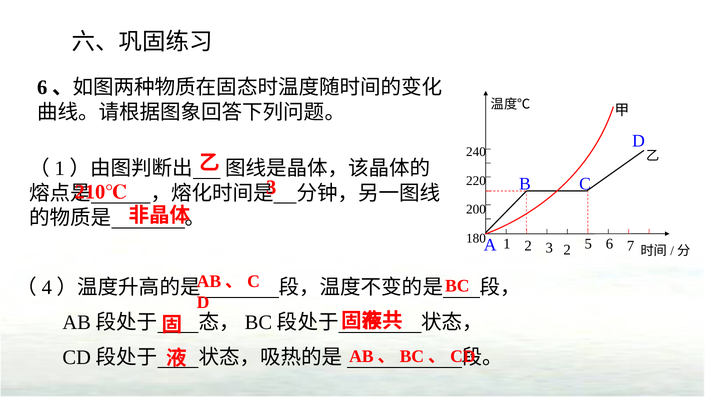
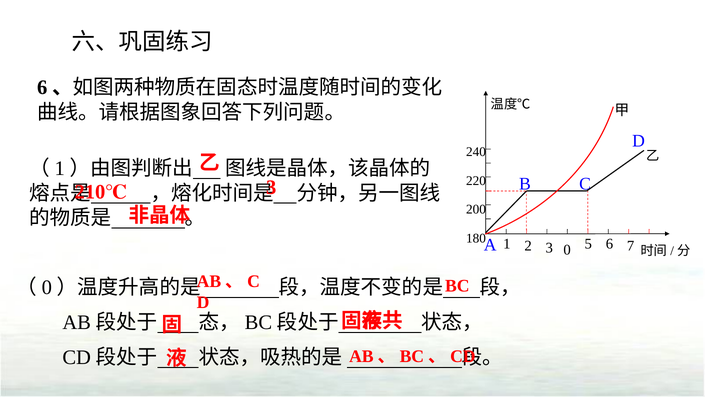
3 2: 2 -> 0 (567, 249)
4: 4 -> 0 (47, 287)
